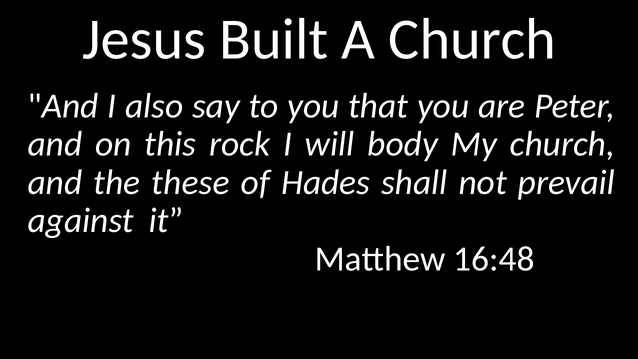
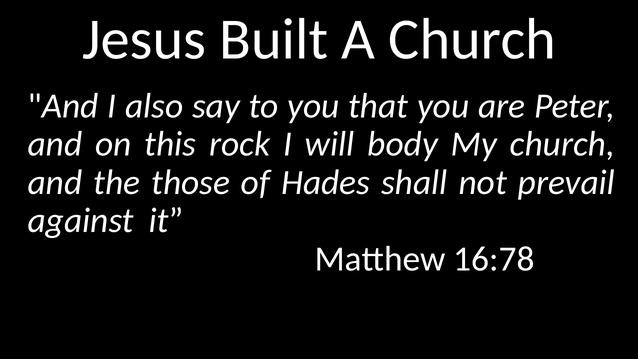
these: these -> those (191, 182)
16:48: 16:48 -> 16:78 (494, 259)
